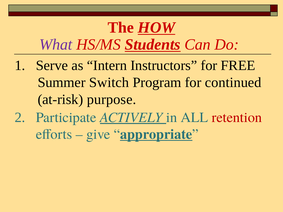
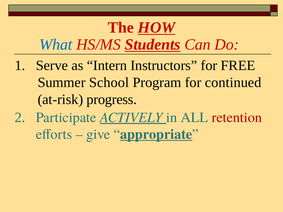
What colour: purple -> blue (56, 45)
Switch: Switch -> School (109, 83)
purpose: purpose -> progress (112, 100)
